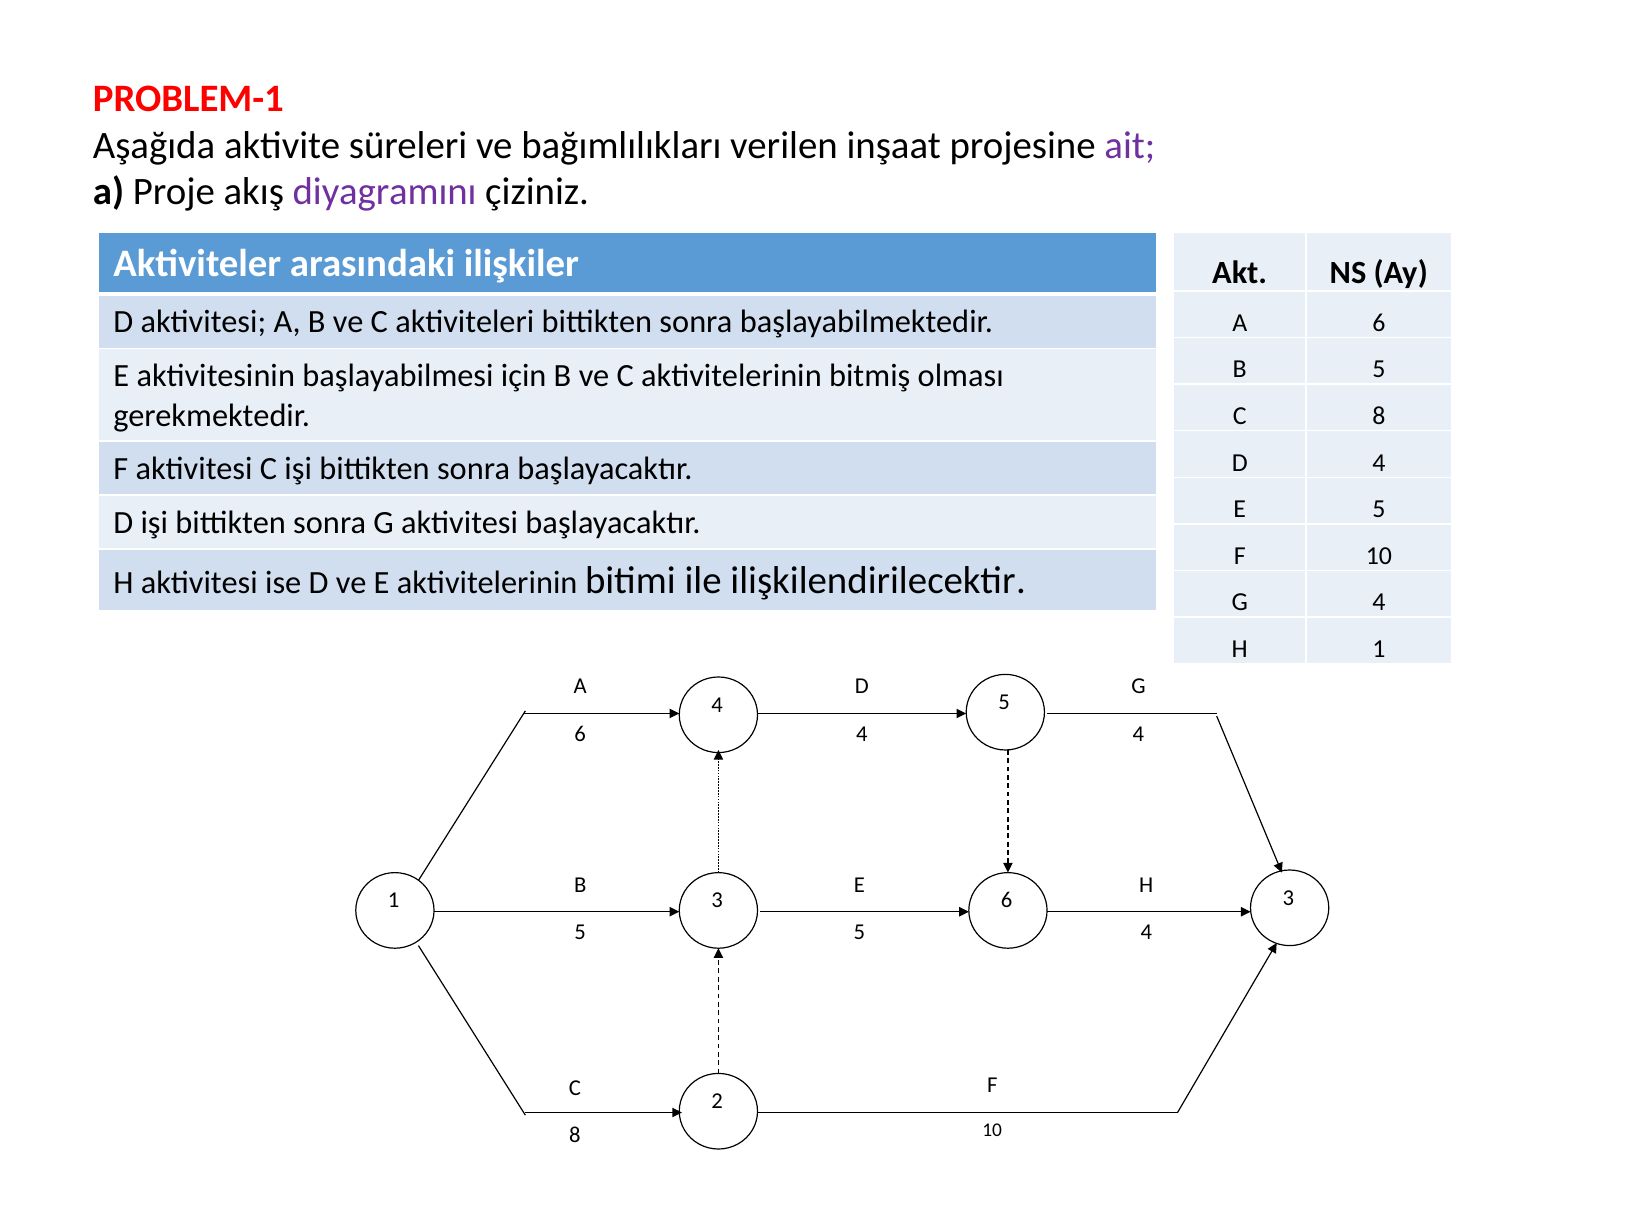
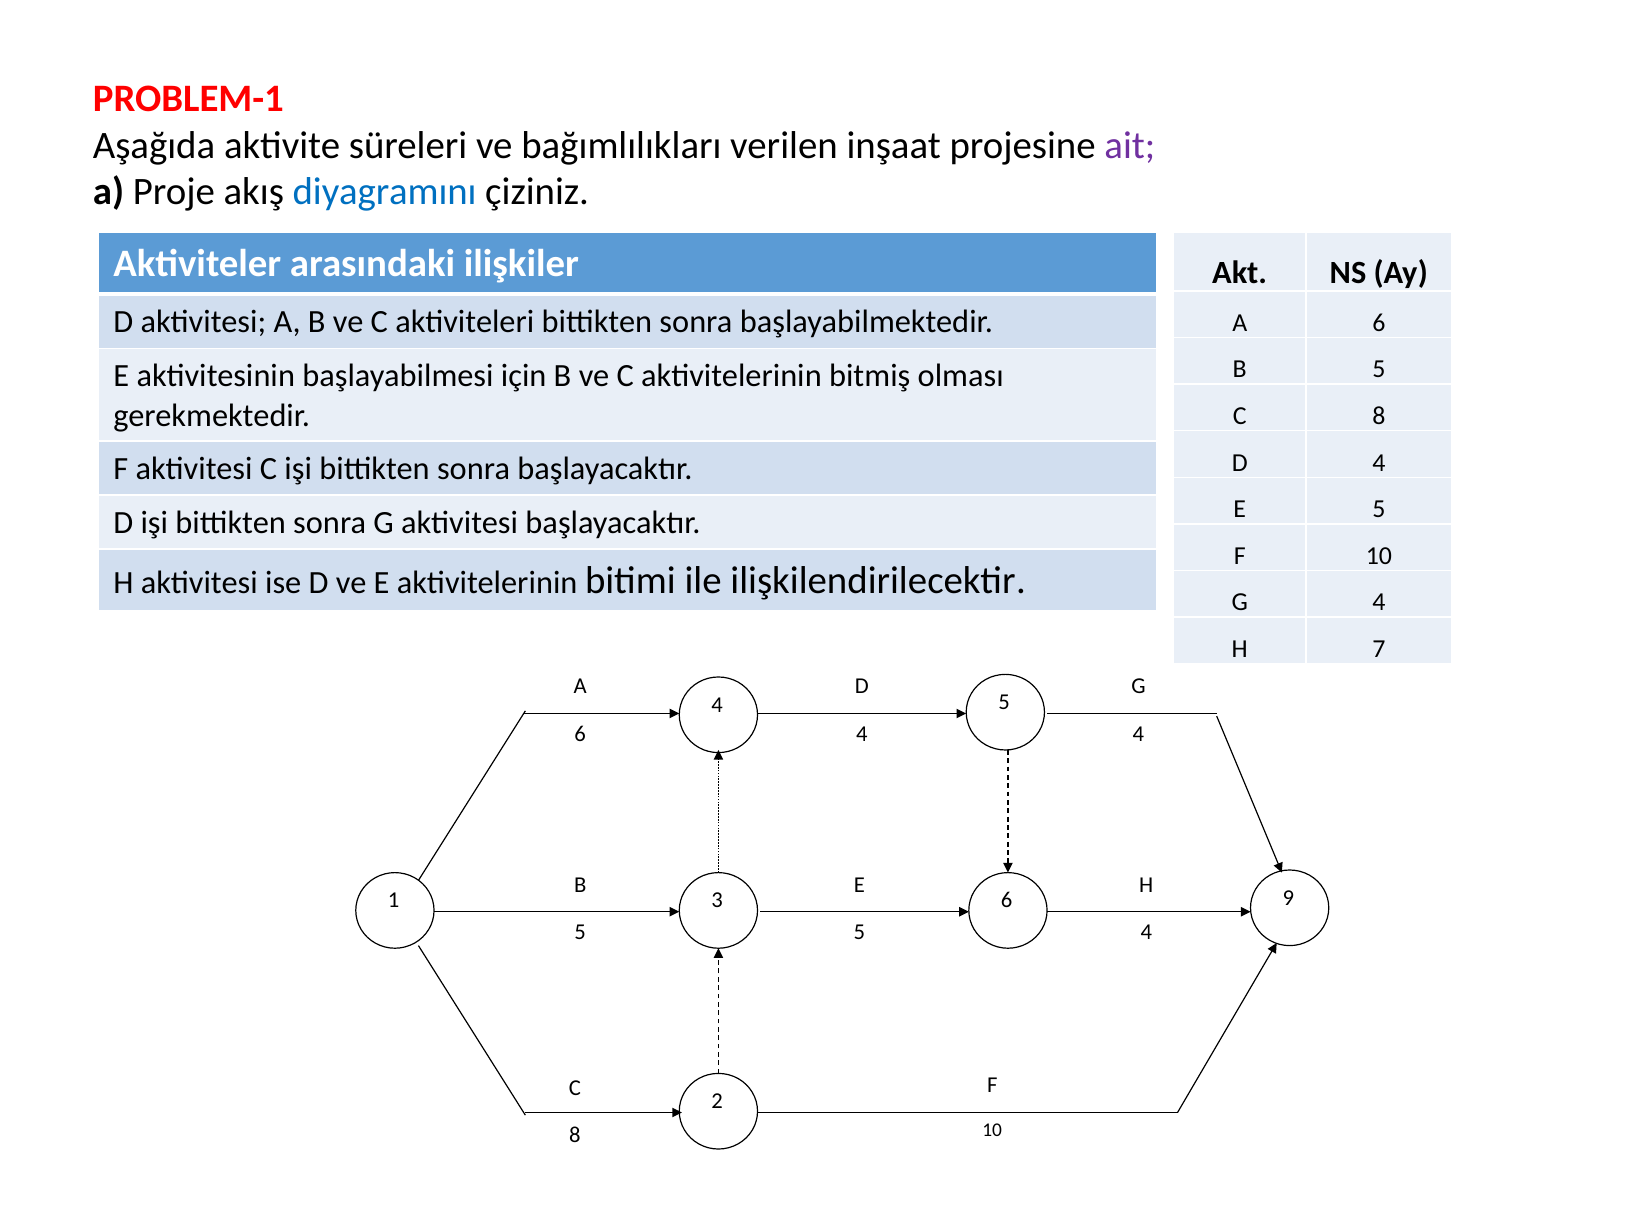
diyagramını colour: purple -> blue (385, 192)
H 1: 1 -> 7 (1379, 649)
6 3: 3 -> 9 (1288, 898)
